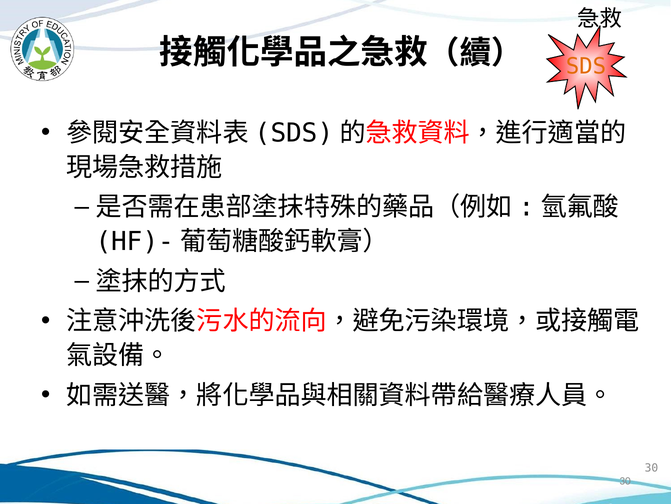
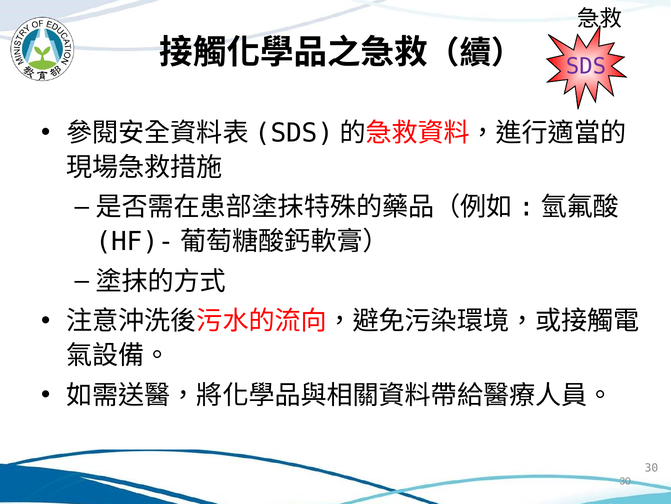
SDS colour: orange -> purple (586, 66)
